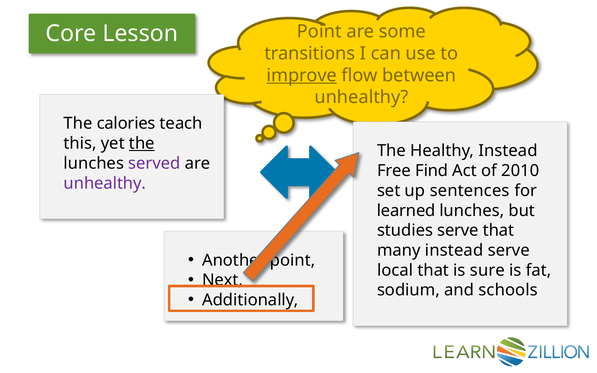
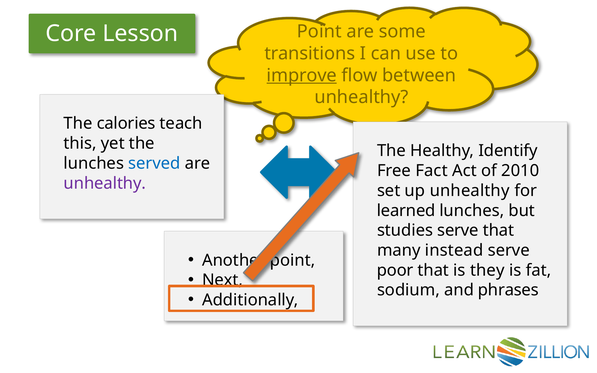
the underline: present -> none (142, 143)
Healthy Instead: Instead -> Identify (508, 151)
served colour: purple -> blue (154, 163)
Find: Find -> Fact (432, 171)
up sentences: sentences -> unhealthy (470, 191)
local: local -> poor (395, 270)
sure: sure -> they (487, 270)
schools: schools -> phrases (508, 290)
